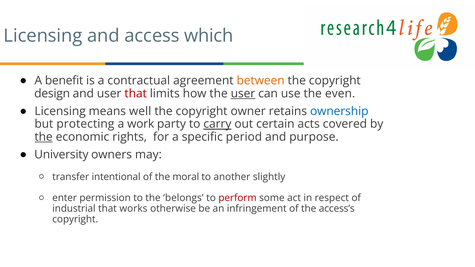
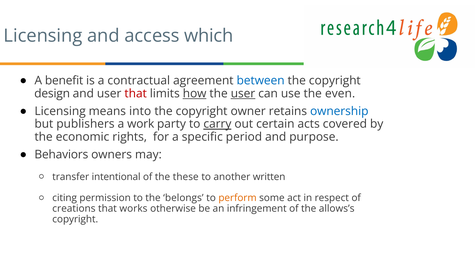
between colour: orange -> blue (261, 81)
how underline: none -> present (195, 94)
well: well -> into (140, 111)
protecting: protecting -> publishers (85, 124)
the underline: present -> none (44, 137)
University: University -> Behaviors (61, 155)
moral: moral -> these (186, 177)
slightly: slightly -> written (269, 177)
enter: enter -> citing (65, 198)
perform colour: red -> orange (238, 198)
industrial: industrial -> creations (74, 209)
access’s: access’s -> allows’s (337, 209)
